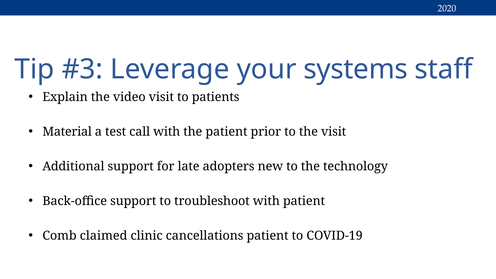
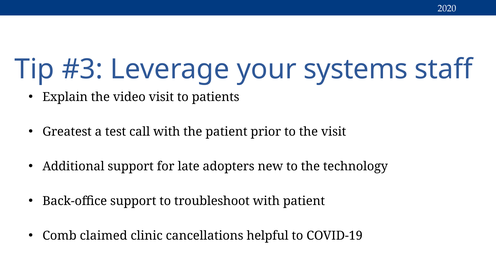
Material: Material -> Greatest (67, 132)
cancellations patient: patient -> helpful (268, 236)
